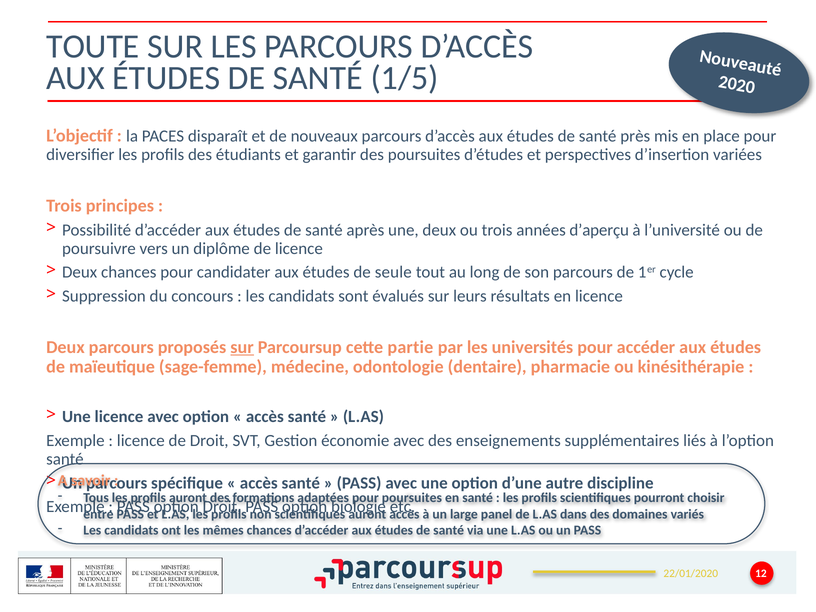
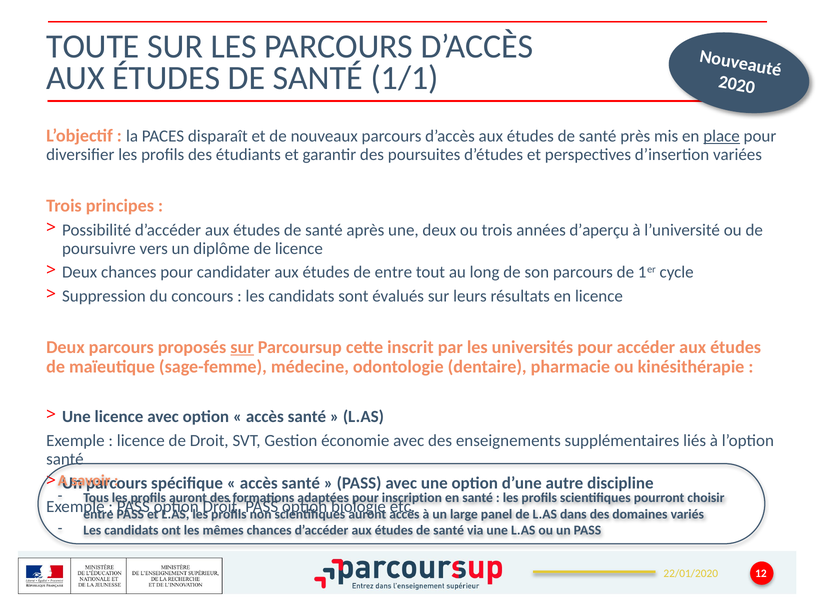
1/5: 1/5 -> 1/1 (405, 78)
place underline: none -> present (722, 136)
de seule: seule -> entre (393, 272)
partie: partie -> inscrit (410, 347)
poursuites: poursuites -> inscription (412, 498)
